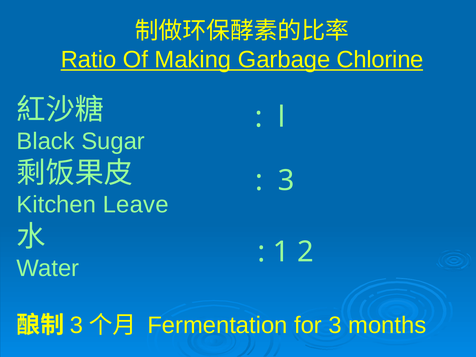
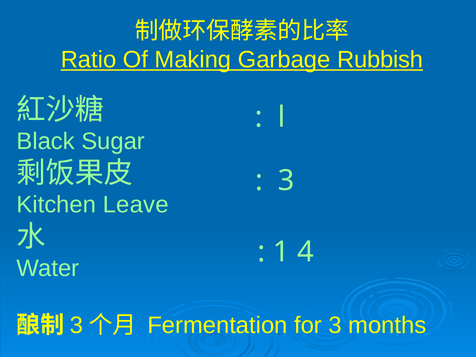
Chlorine: Chlorine -> Rubbish (380, 60)
2: 2 -> 4 (305, 252)
